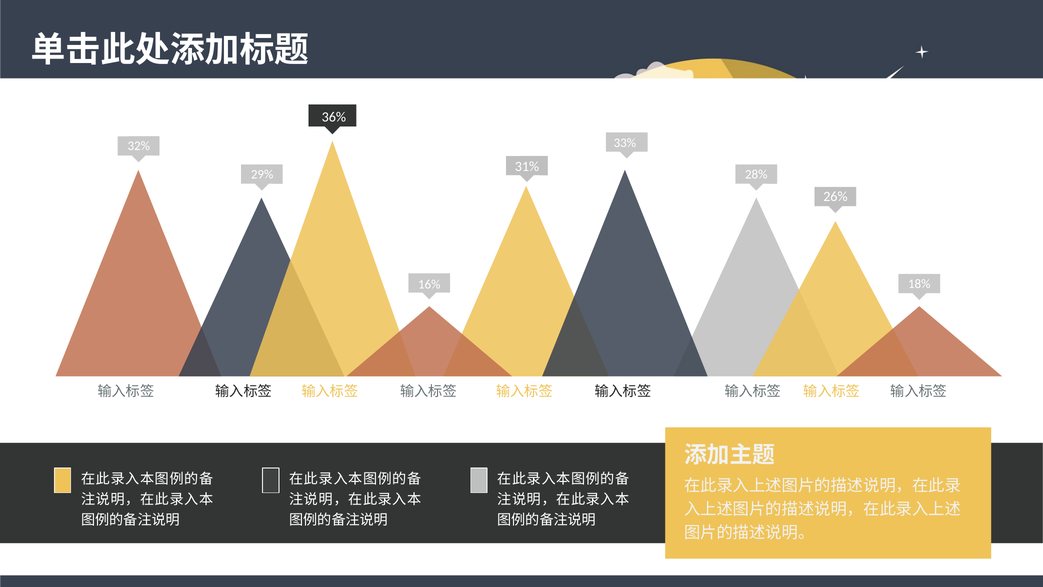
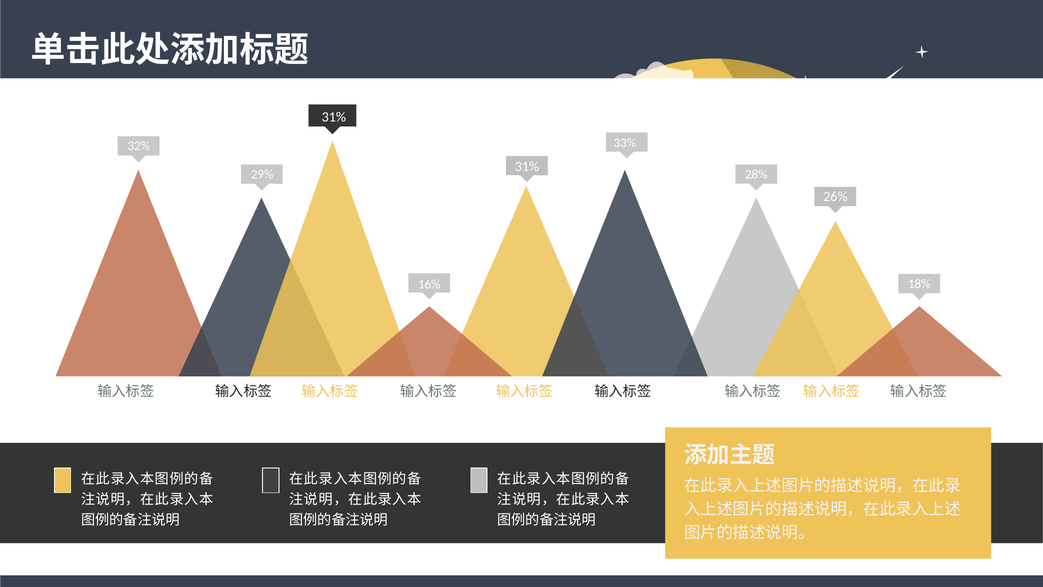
36%: 36% -> 31% (334, 117)
